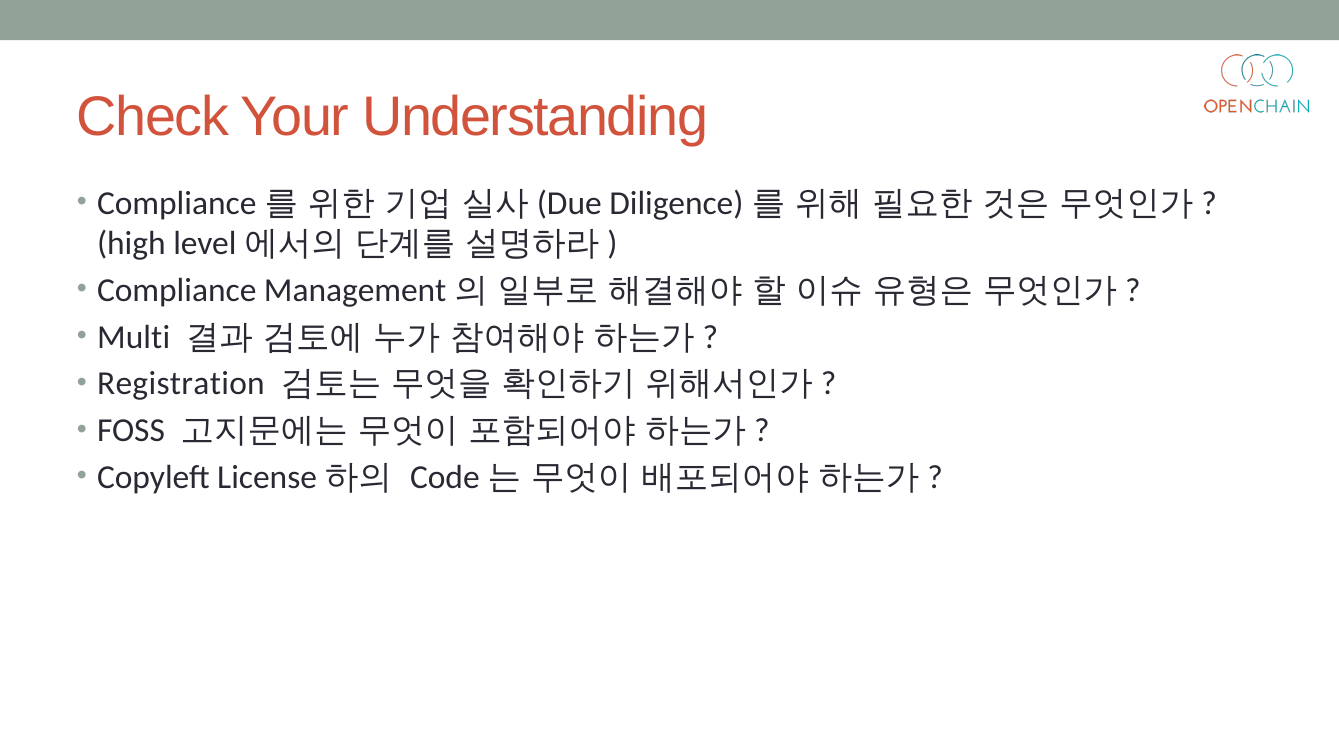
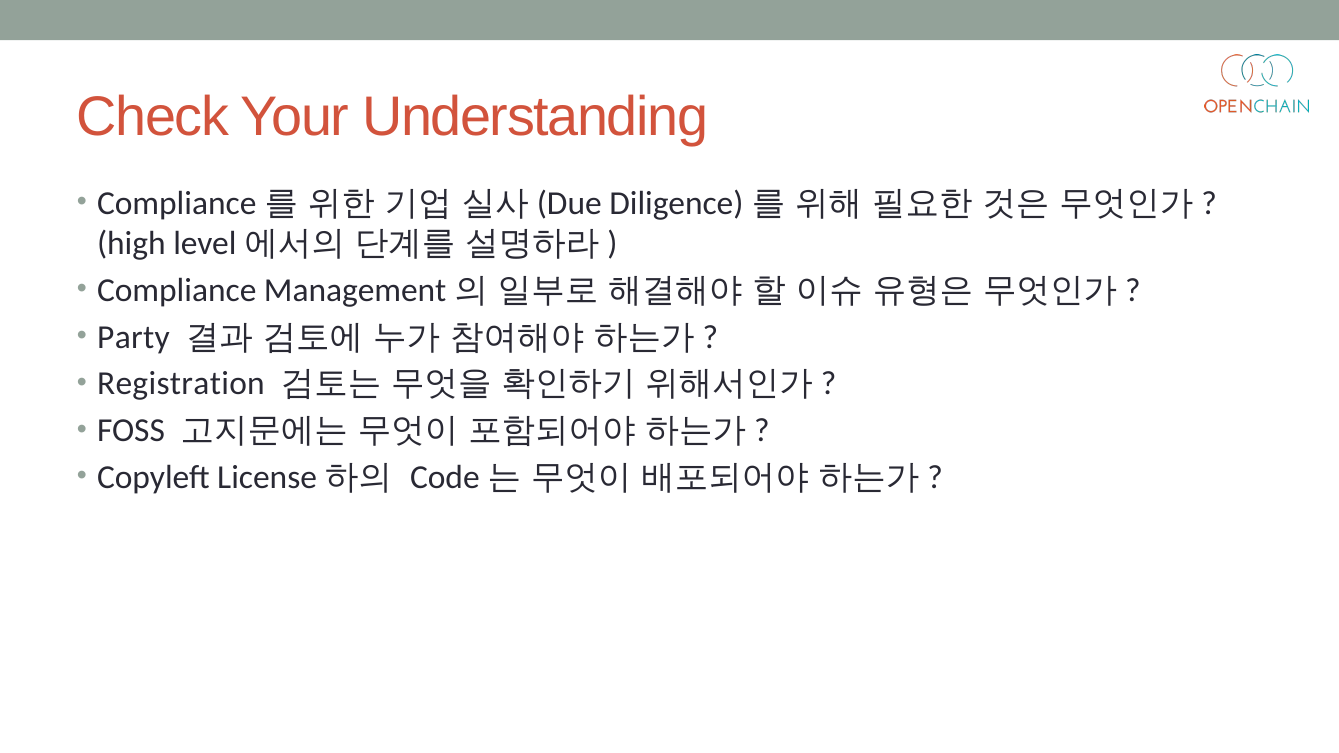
Multi: Multi -> Party (134, 337)
